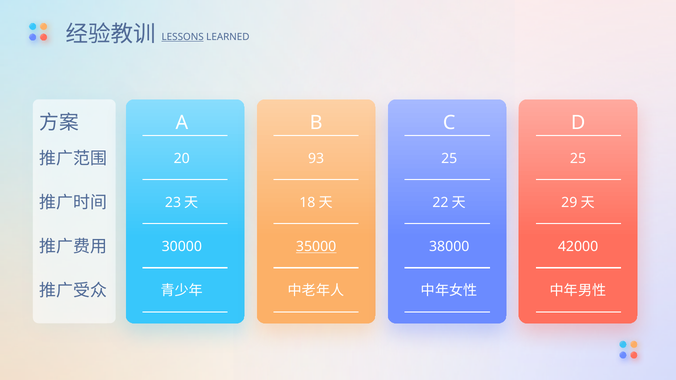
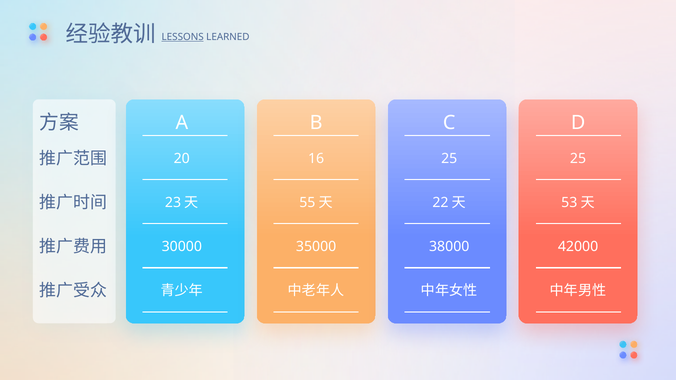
93: 93 -> 16 (316, 159)
18: 18 -> 55 (307, 203)
29: 29 -> 53 (569, 203)
35000 underline: present -> none (316, 247)
